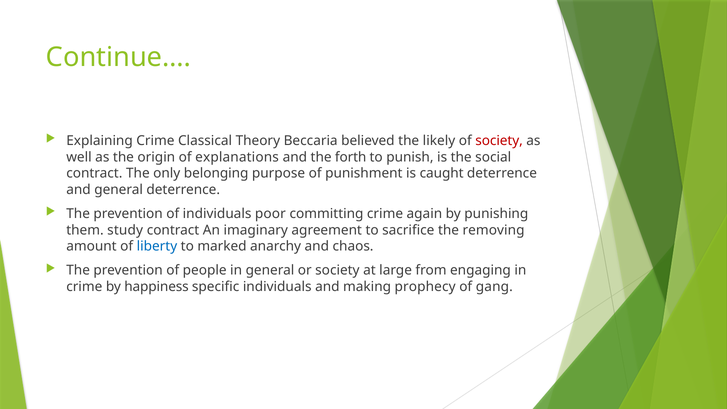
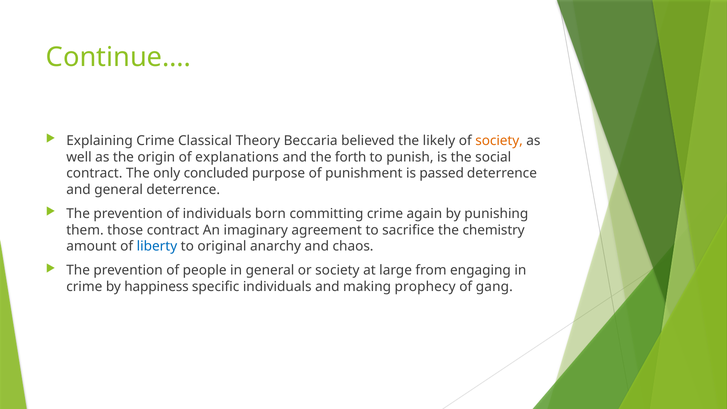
society colour: red -> orange (499, 141)
belonging: belonging -> concluded (216, 173)
caught: caught -> passed (442, 173)
poor: poor -> born (270, 214)
study: study -> those (125, 230)
removing: removing -> chemistry (494, 230)
marked: marked -> original (222, 246)
